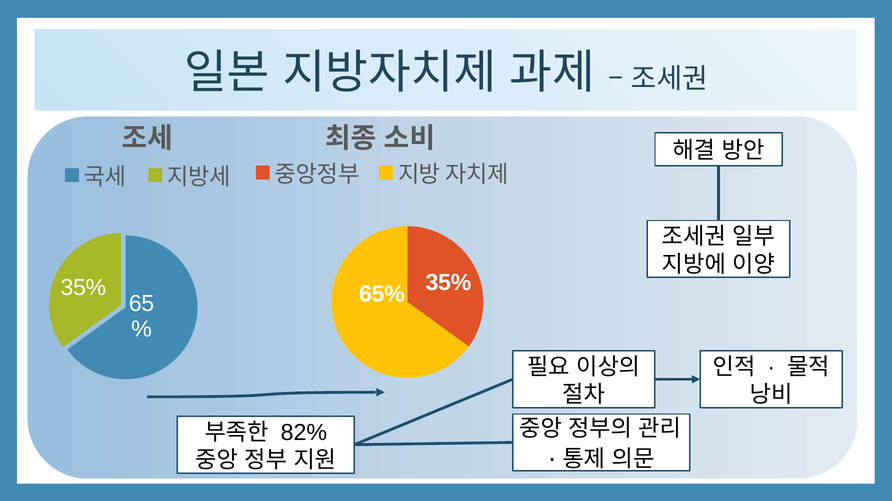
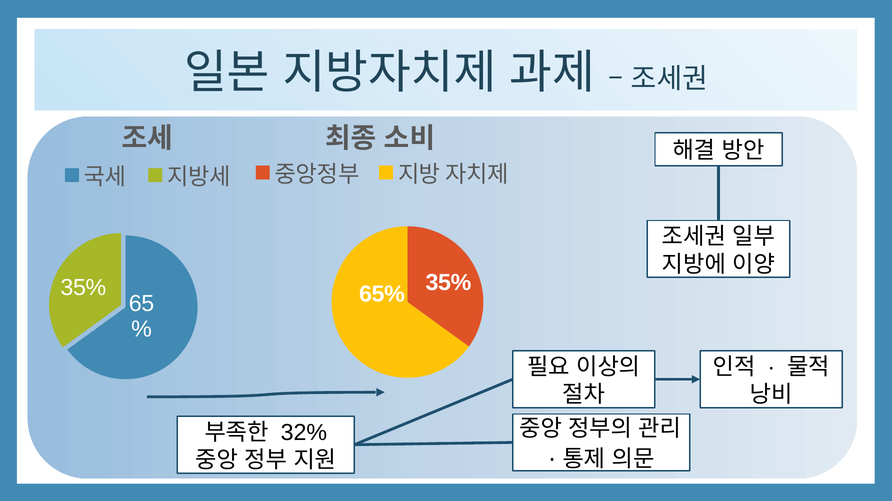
82%: 82% -> 32% (304, 433)
